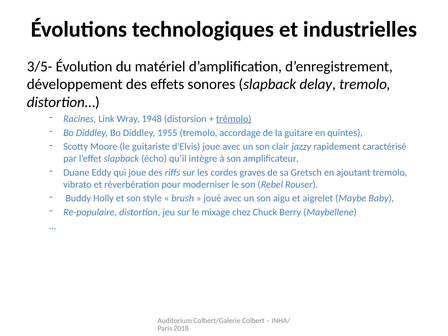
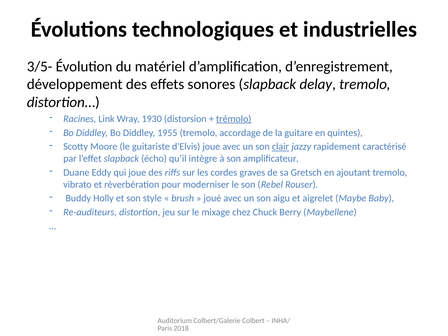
1948: 1948 -> 1930 (152, 119)
clair underline: none -> present (280, 147)
Re-populaire: Re-populaire -> Re-auditeurs (90, 212)
